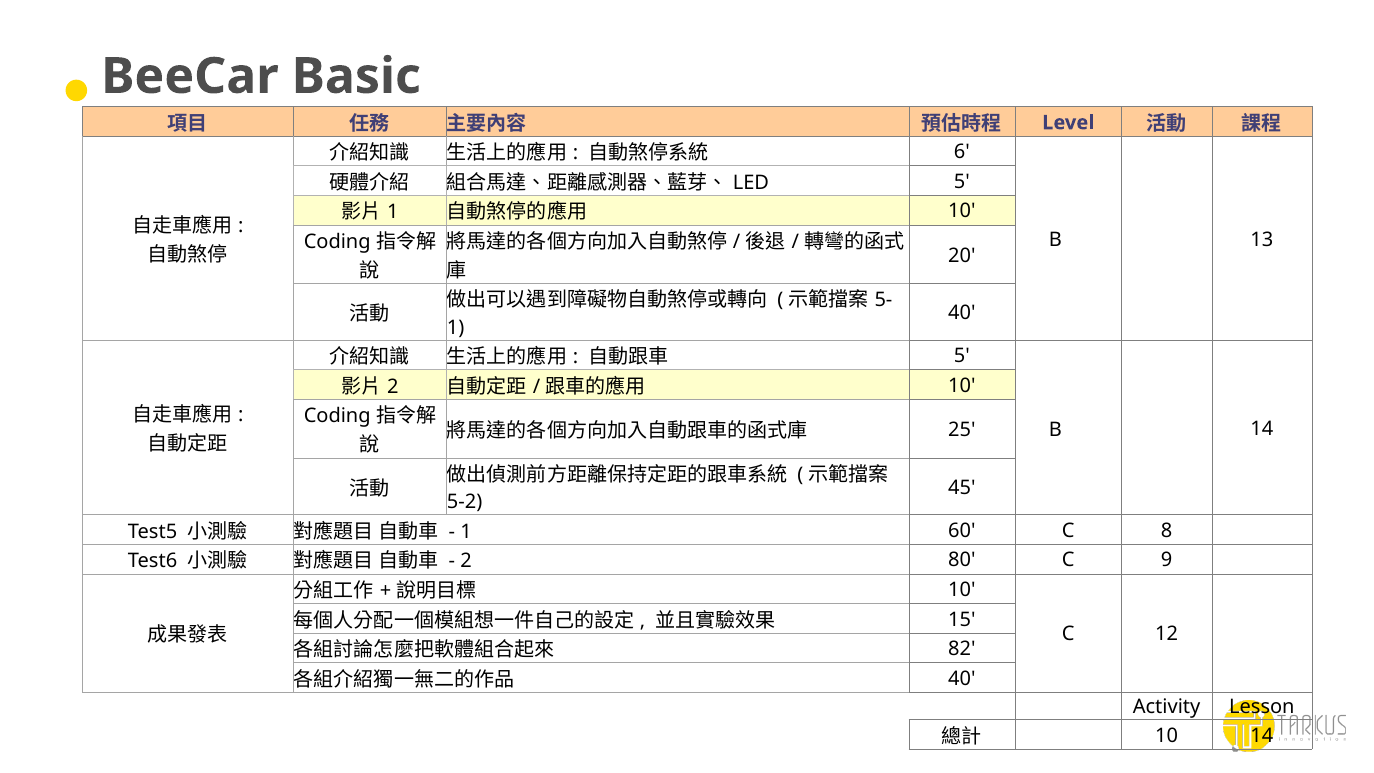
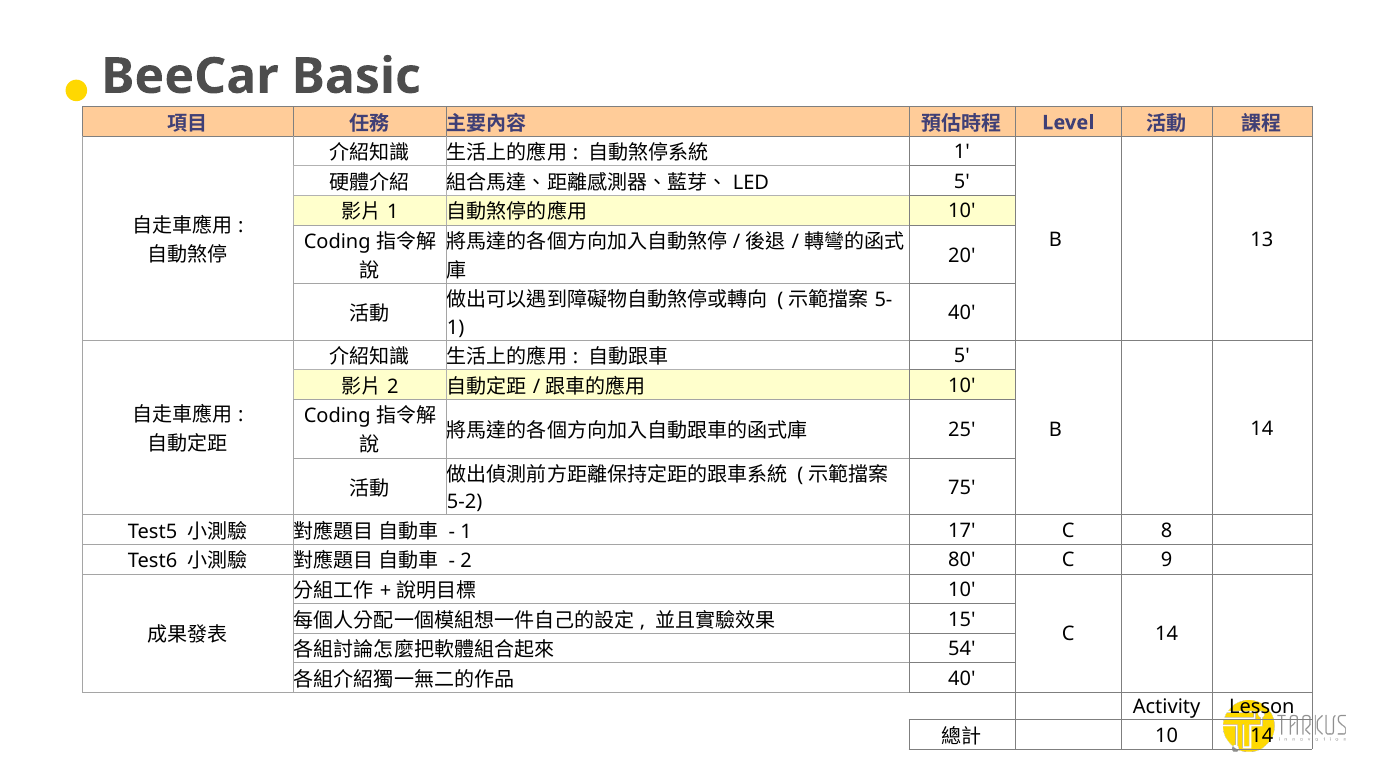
6: 6 -> 1 (962, 152)
45: 45 -> 75 (962, 488)
60: 60 -> 17 (962, 531)
C 12: 12 -> 14 (1167, 634)
82: 82 -> 54 (962, 649)
